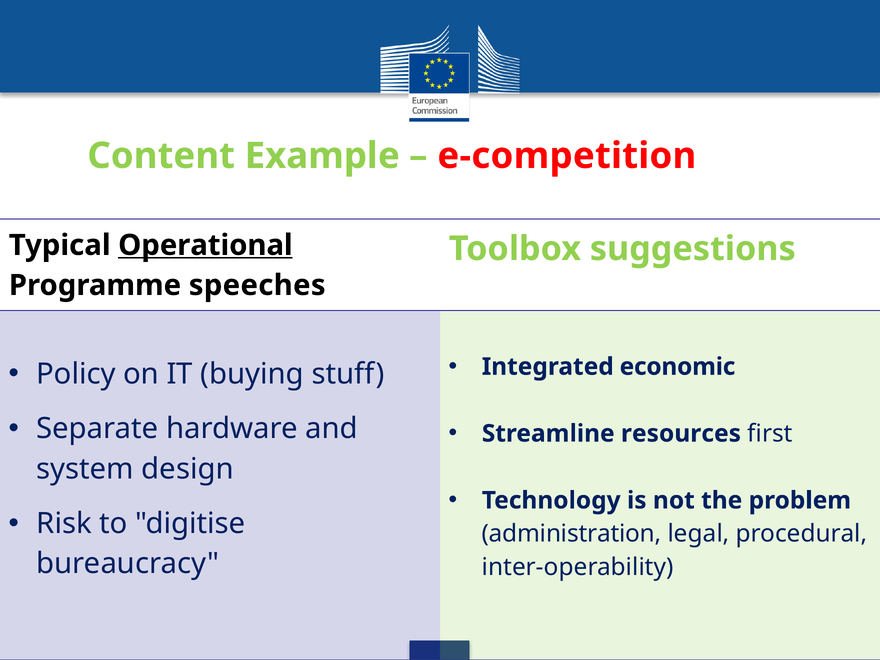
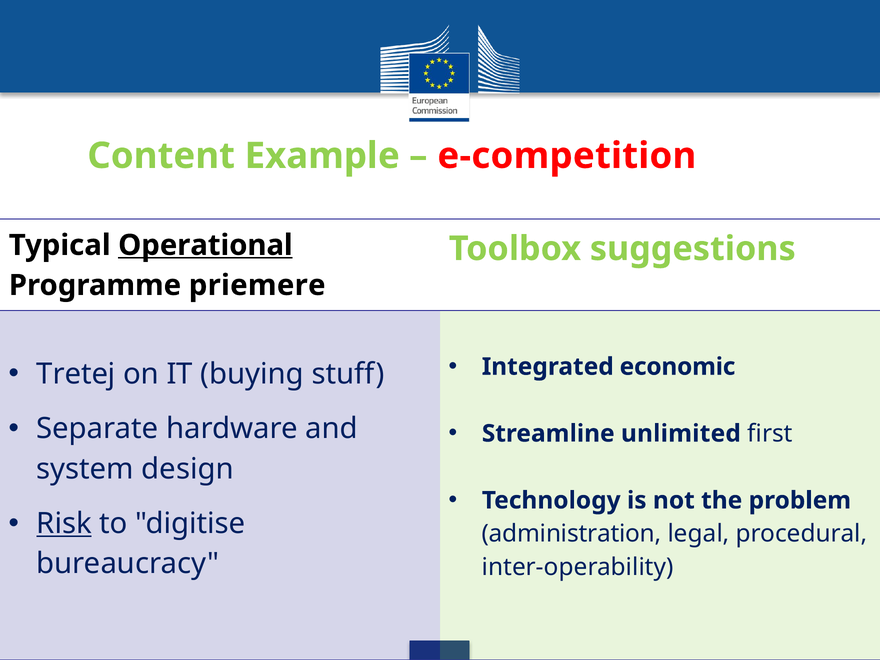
speeches: speeches -> priemere (257, 285)
Policy: Policy -> Tretej (76, 374)
resources: resources -> unlimited (681, 434)
Risk underline: none -> present (64, 524)
